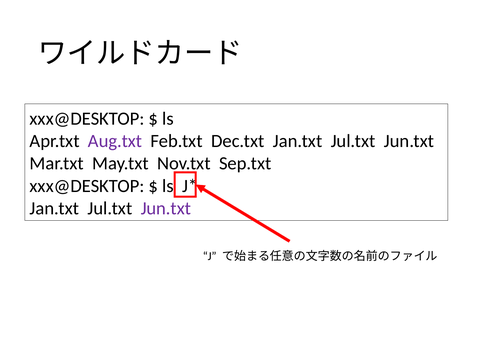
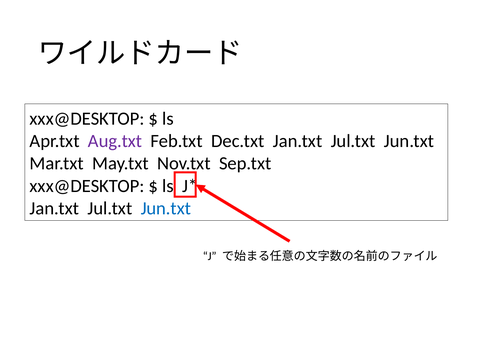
Jun.txt colour: purple -> blue (166, 208)
